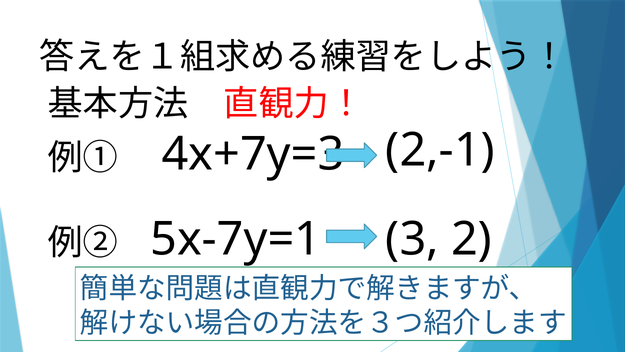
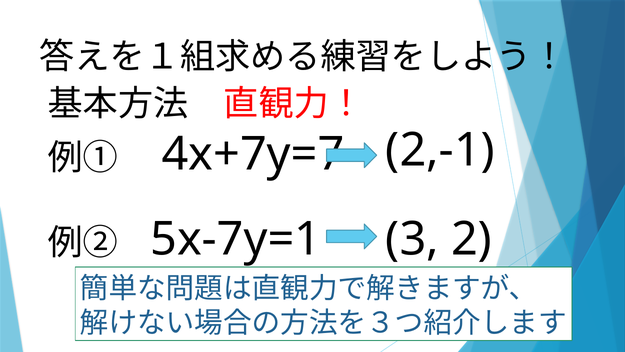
4x+7y=3: 4x+7y=3 -> 4x+7y=7 (253, 154)
